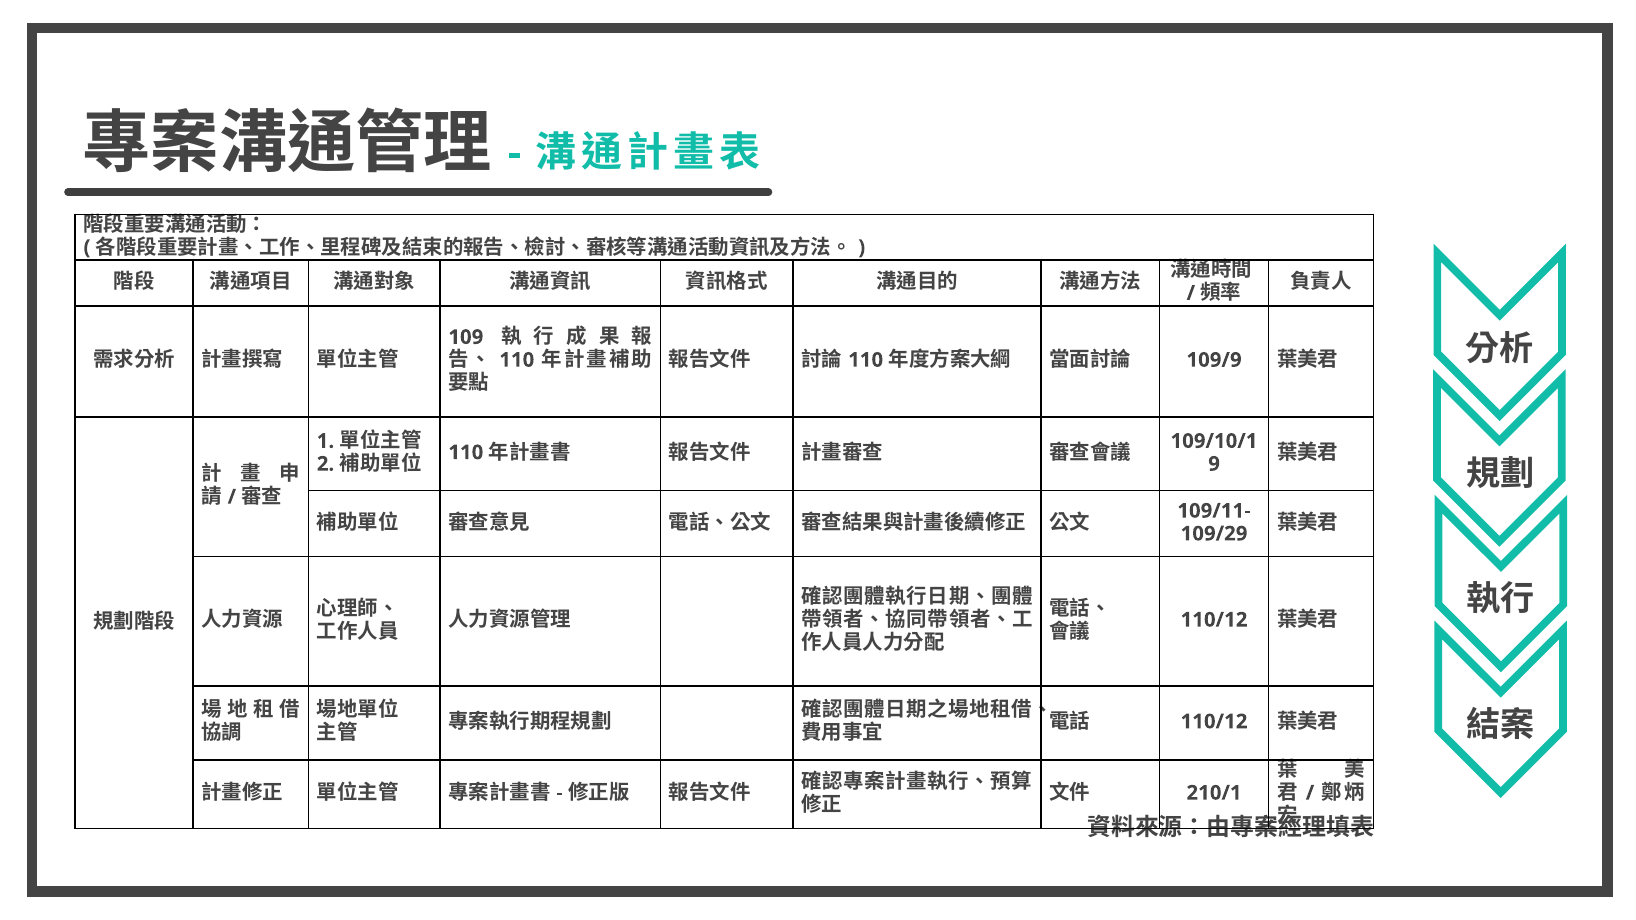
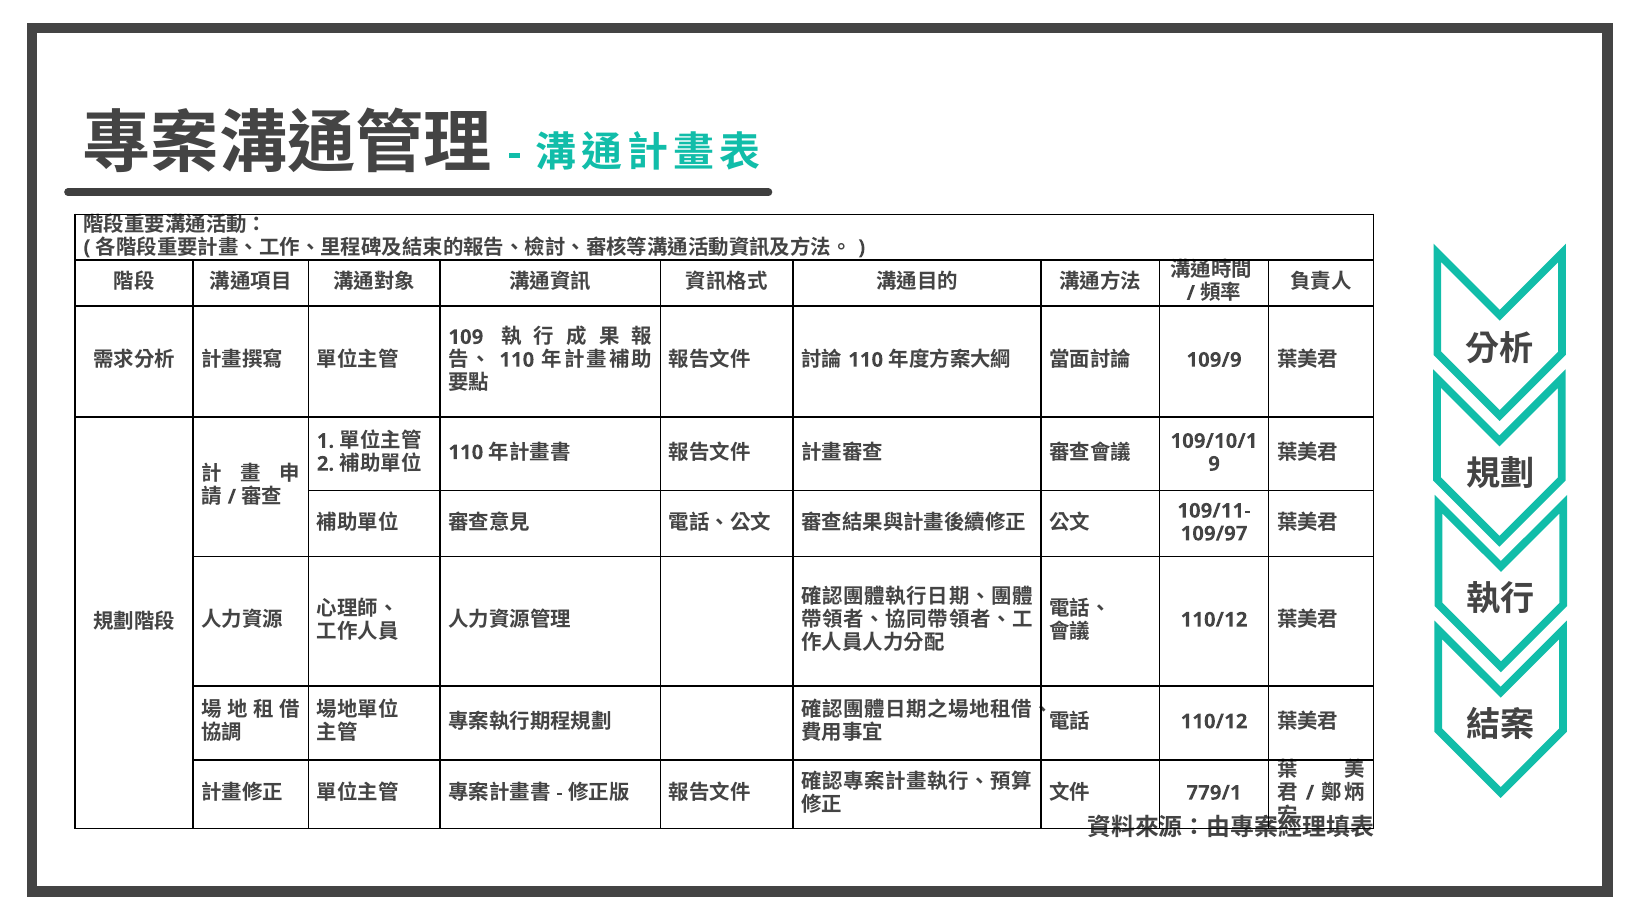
109/29: 109/29 -> 109/97 (1214, 534)
210/1: 210/1 -> 779/1 (1214, 793)
